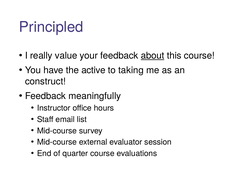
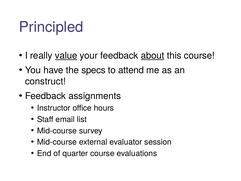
value underline: none -> present (66, 56)
active: active -> specs (93, 70)
taking: taking -> attend (131, 70)
meaningfully: meaningfully -> assignments (95, 96)
